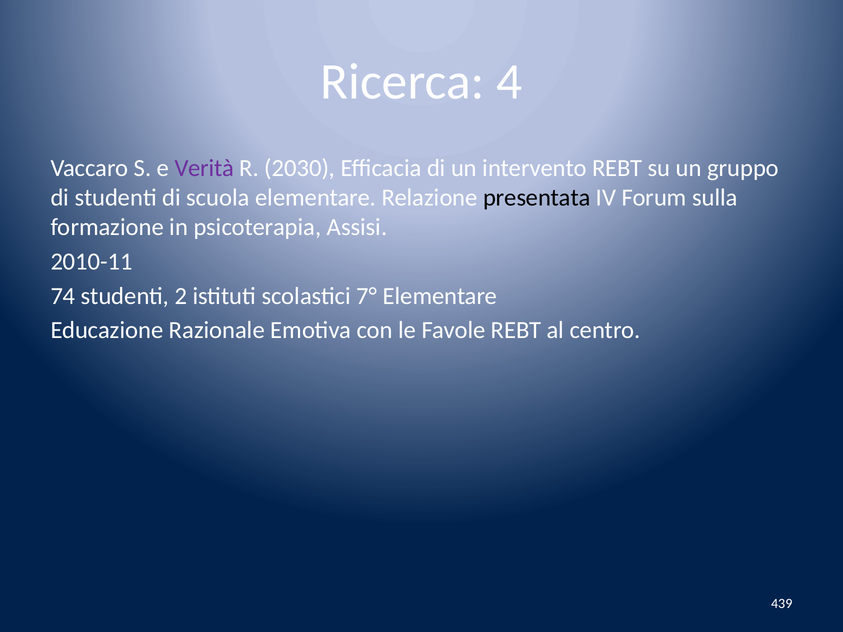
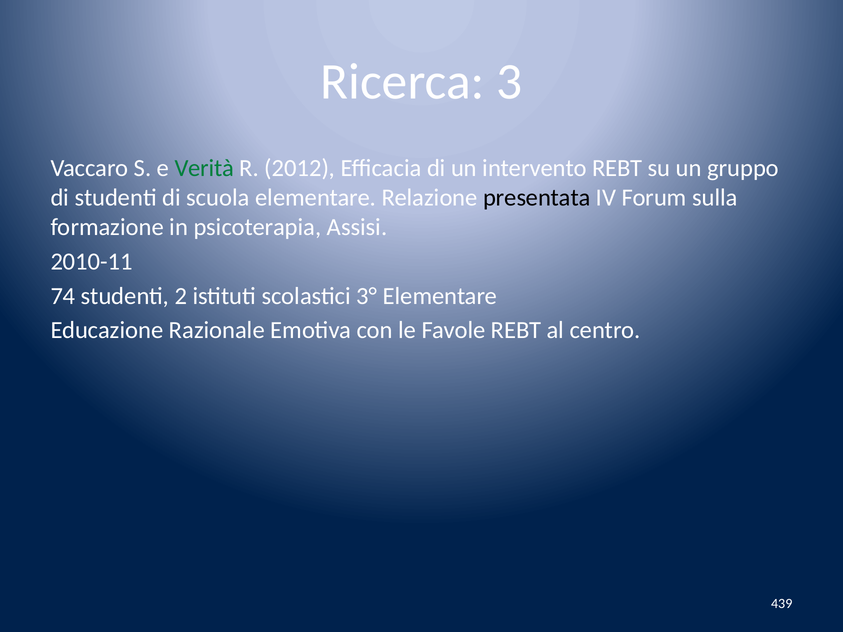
4: 4 -> 3 (509, 82)
Verità colour: purple -> green (204, 168)
2030: 2030 -> 2012 (300, 168)
7°: 7° -> 3° (367, 296)
